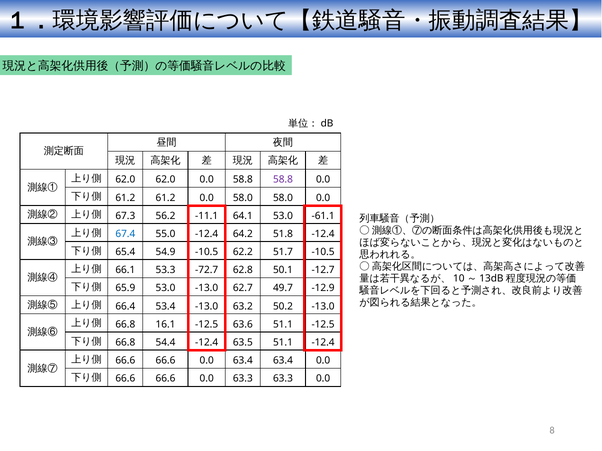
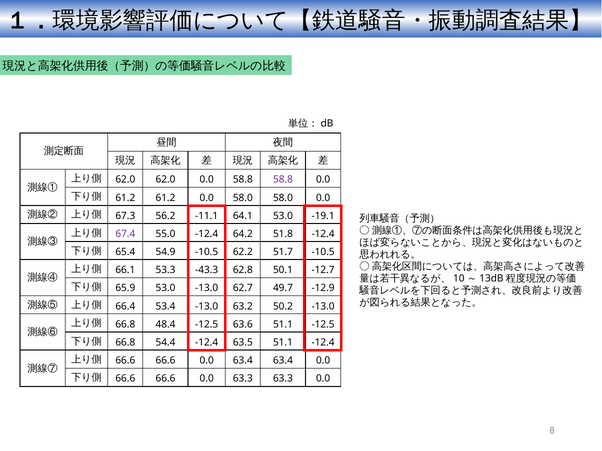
-61.1: -61.1 -> -19.1 (323, 216)
67.4 colour: blue -> purple (125, 234)
-72.7: -72.7 -> -43.3 (207, 270)
16.1: 16.1 -> 48.4 (165, 325)
